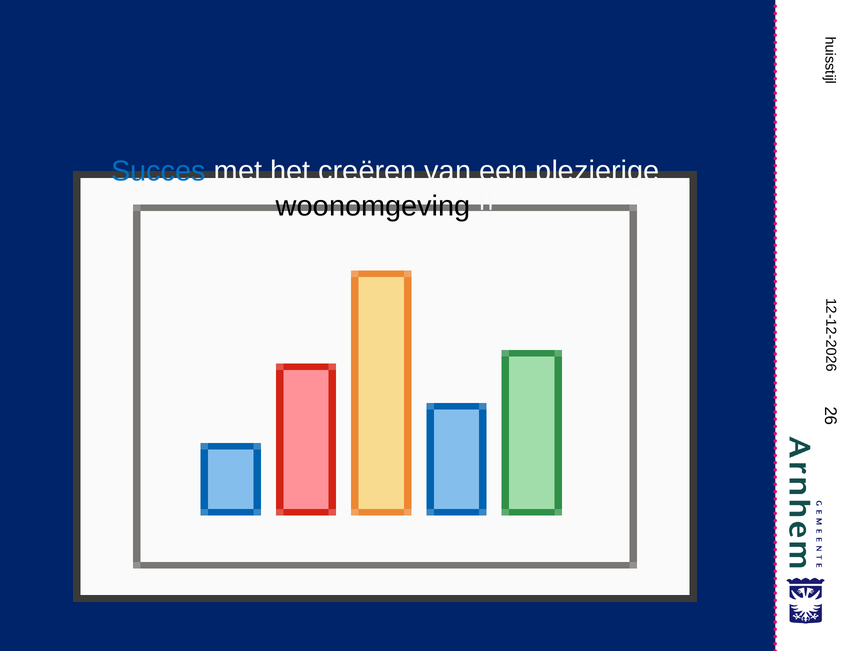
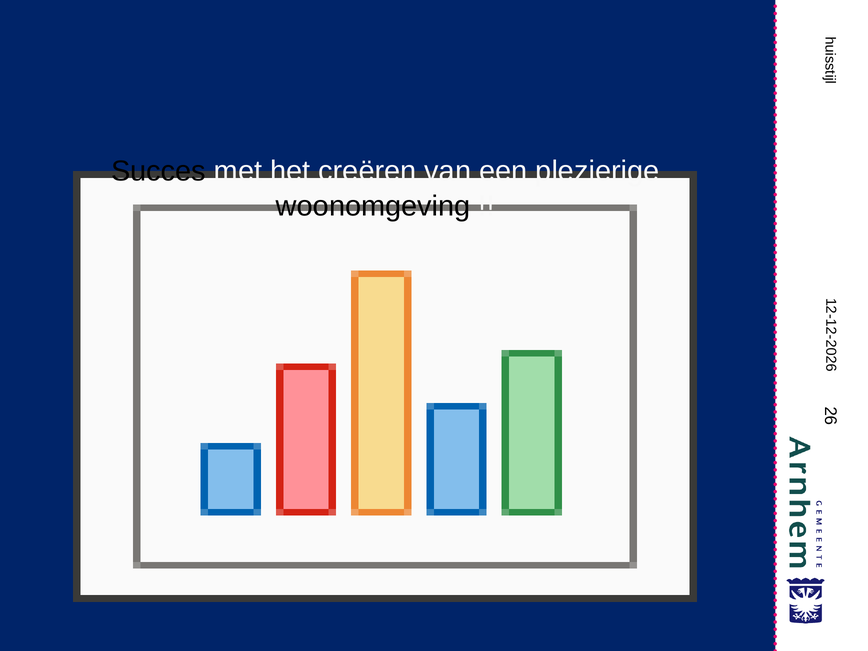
Succes colour: blue -> black (159, 171)
